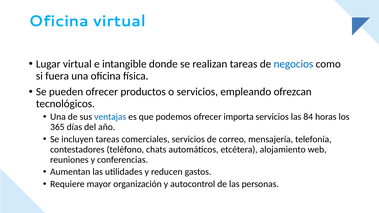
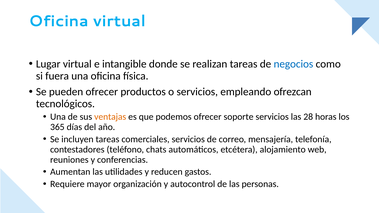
ventajas colour: blue -> orange (110, 117)
importa: importa -> soporte (239, 117)
84: 84 -> 28 (308, 117)
